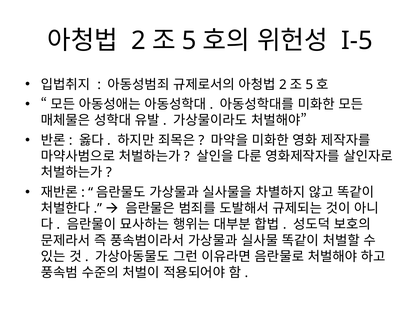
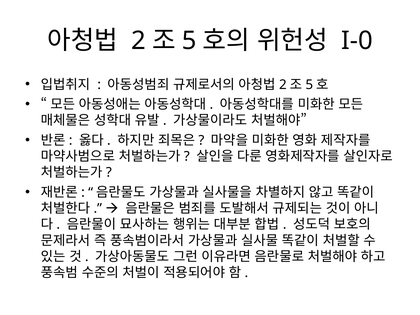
I-5: I-5 -> I-0 (357, 41)
